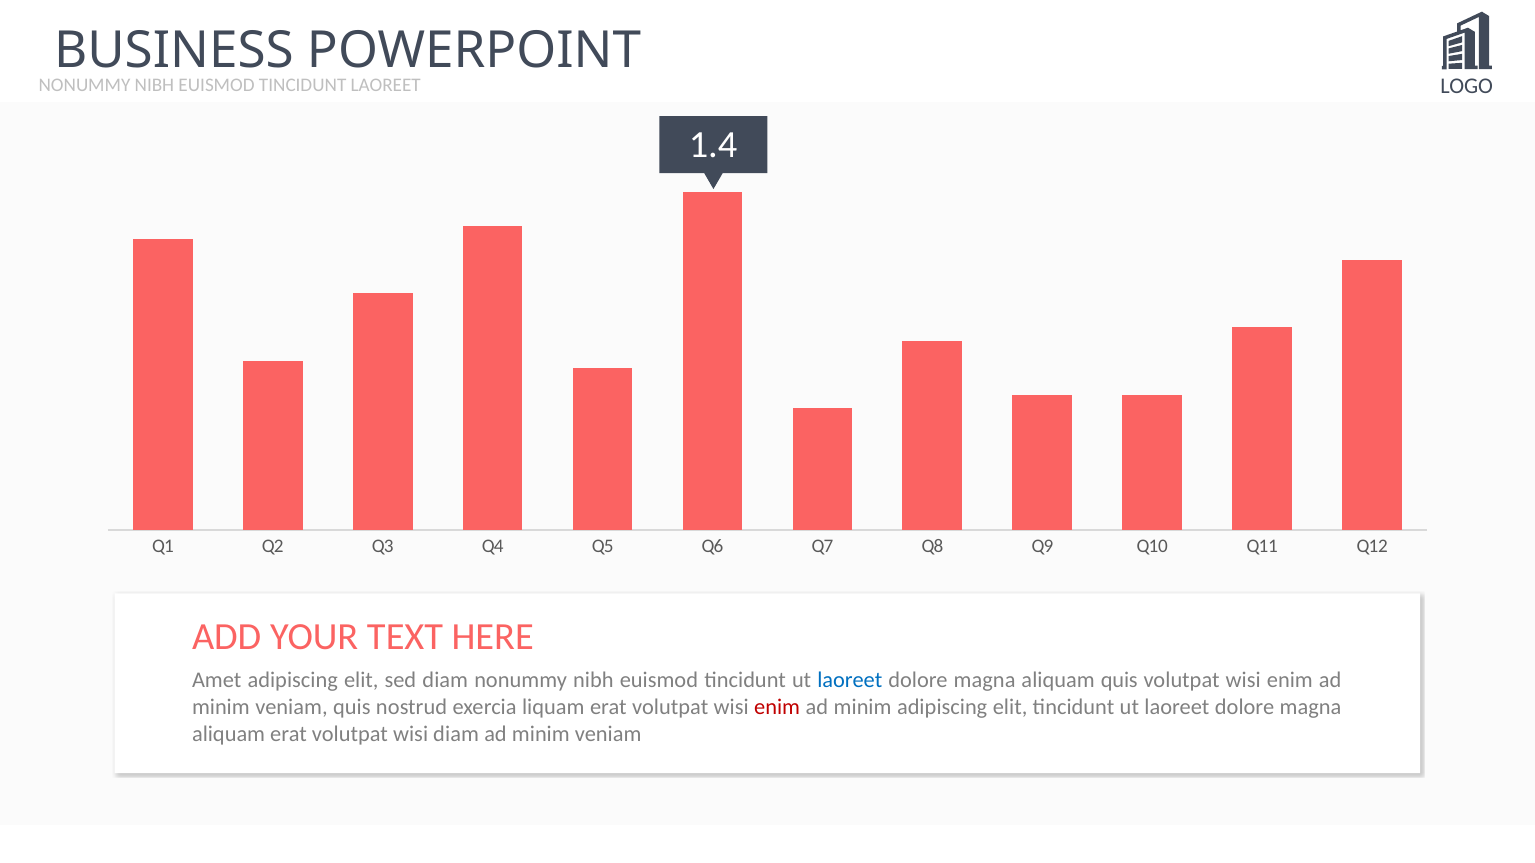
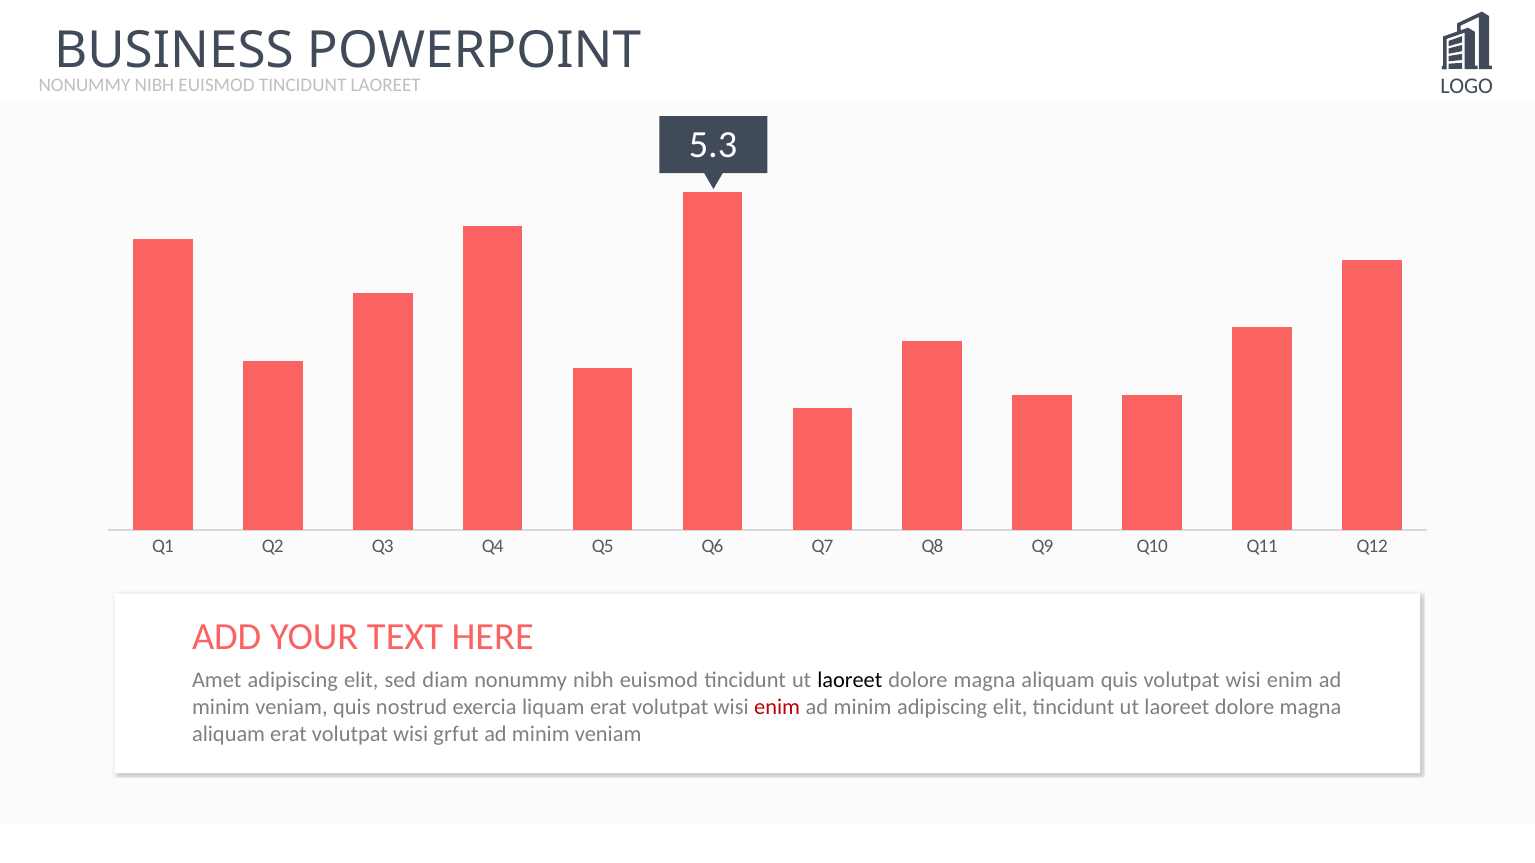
1.4: 1.4 -> 5.3 (713, 145)
laoreet colour: blue -> black (850, 681)
wisi diam: diam -> grfut (456, 734)
